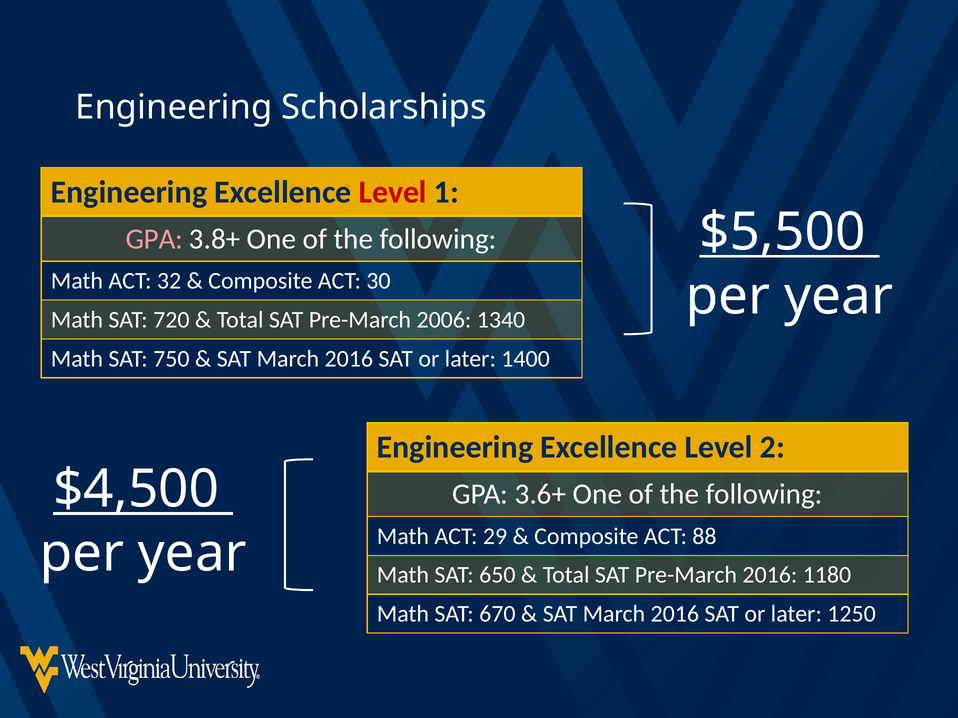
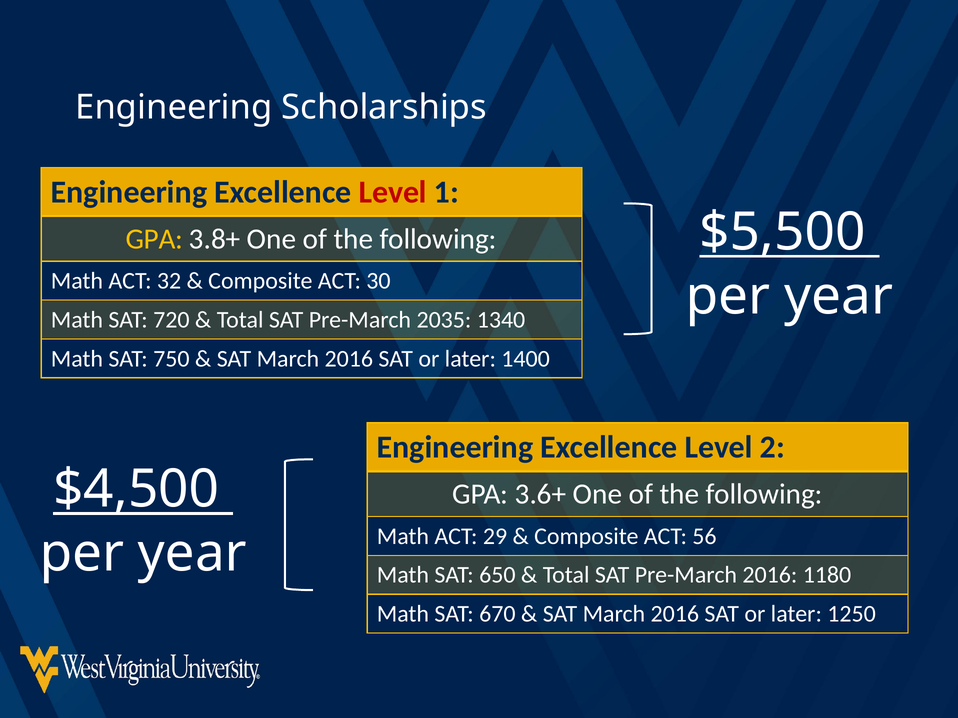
GPA colour: pink -> yellow (154, 239)
2006: 2006 -> 2035 (444, 320)
88: 88 -> 56 (704, 537)
